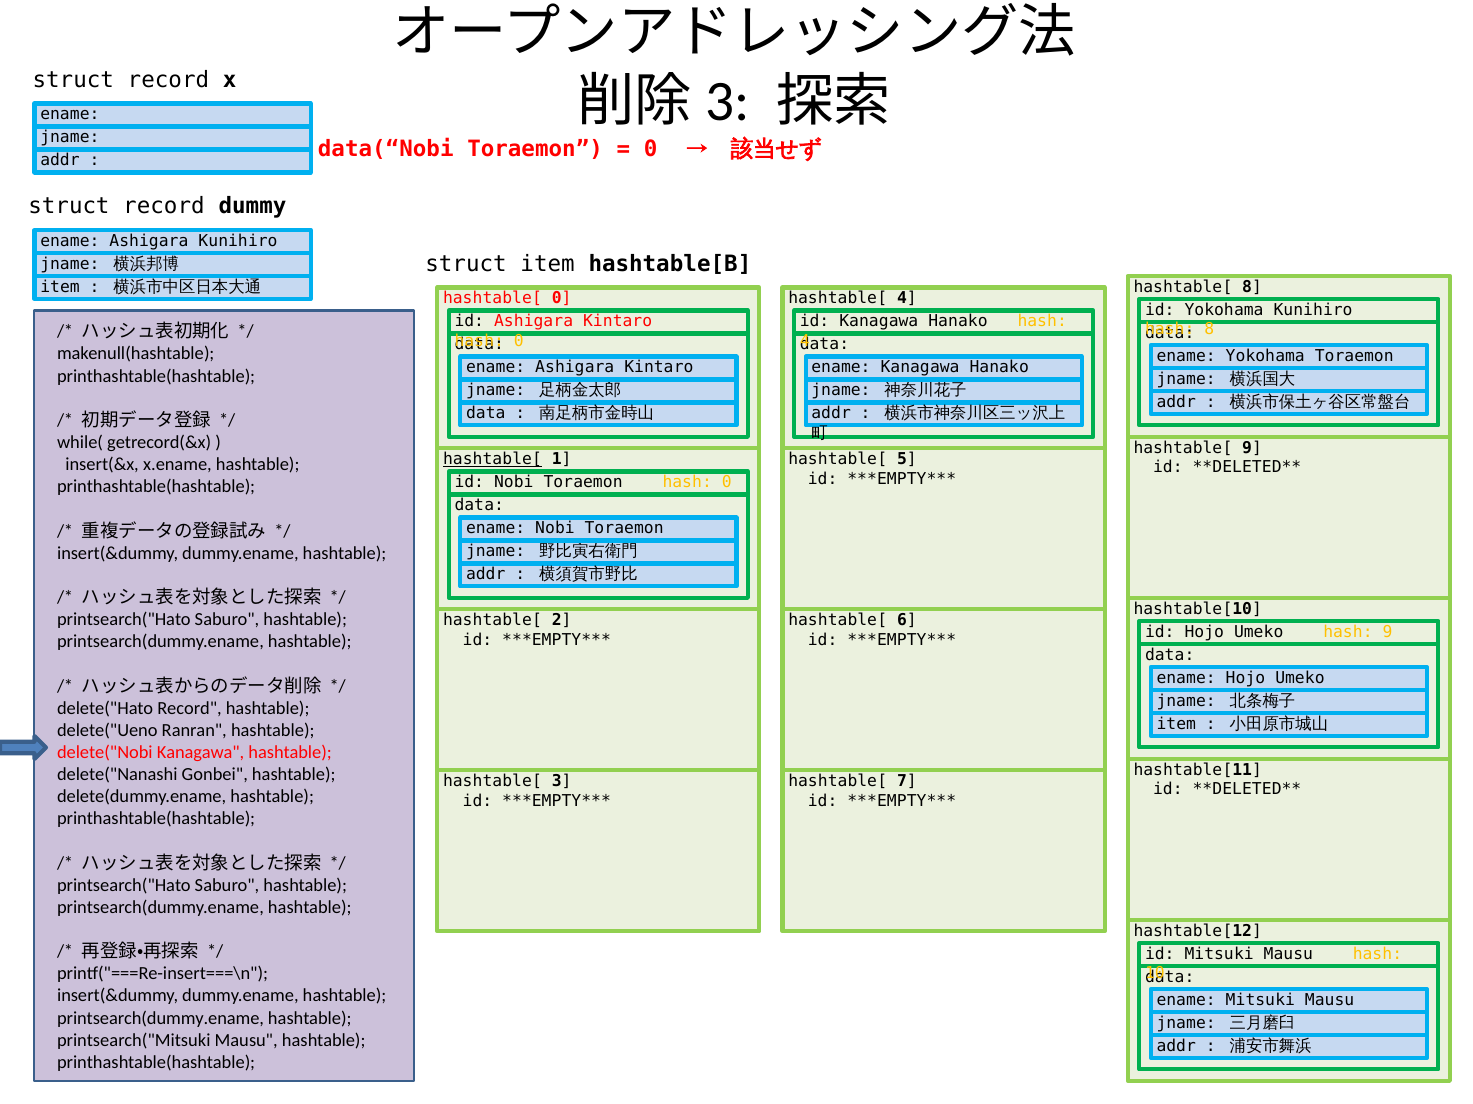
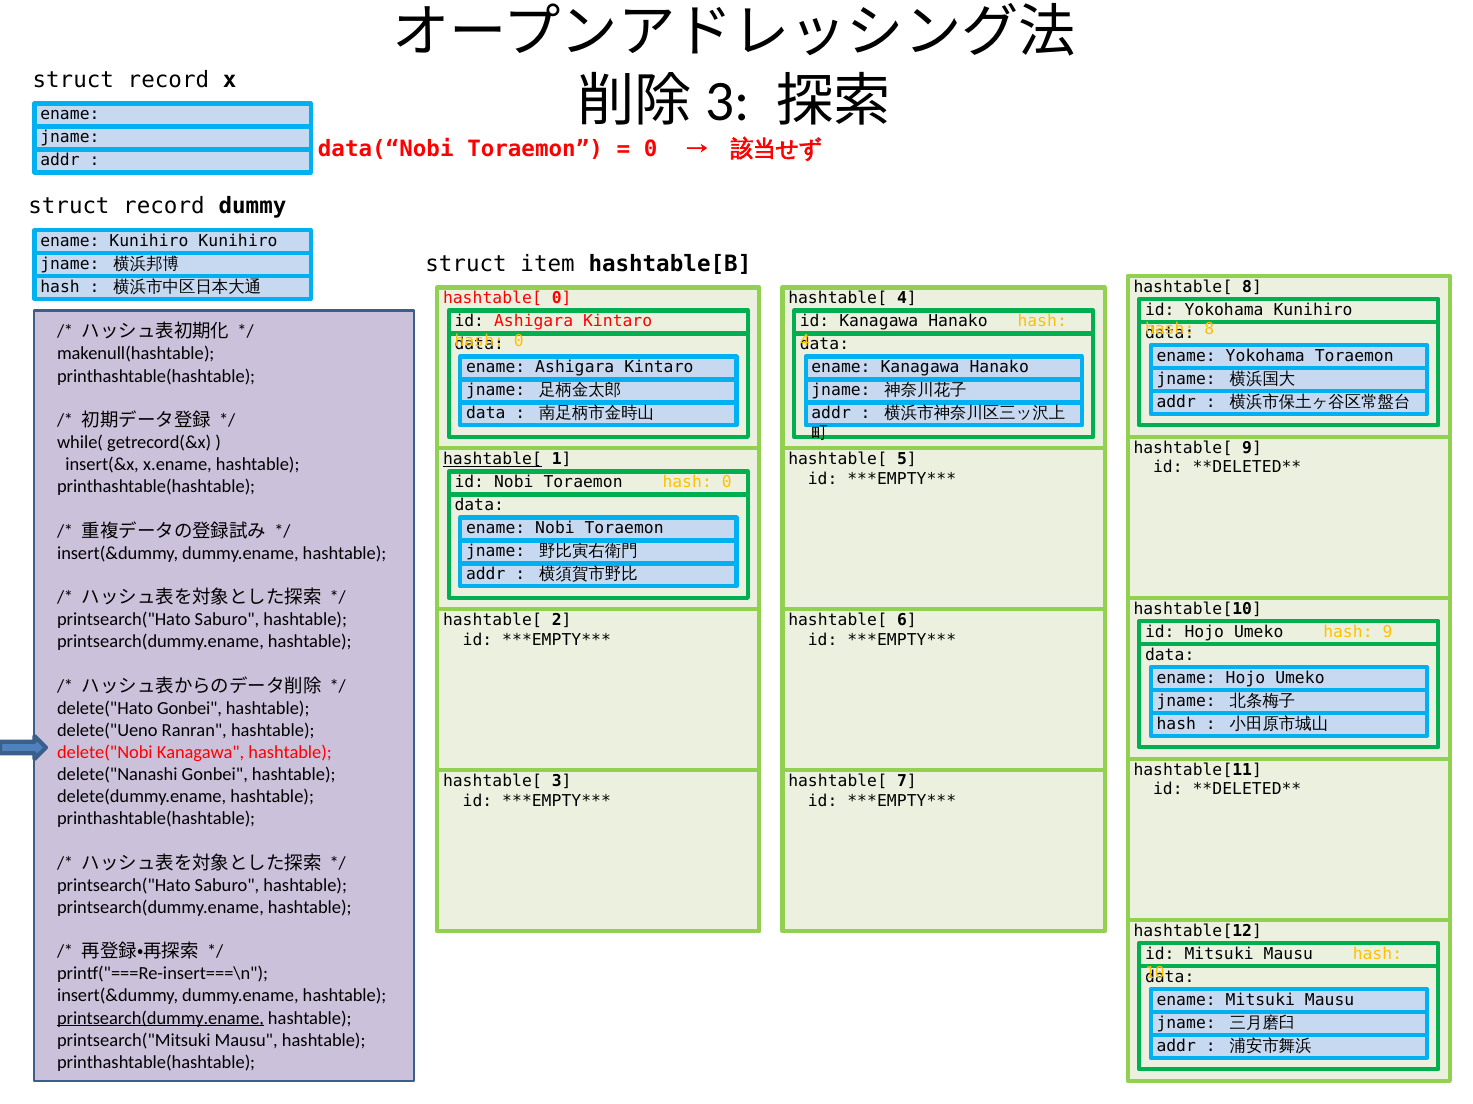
Ashigara: Ashigara -> Kunihiro (149, 241)
item: item -> hash (60, 287)
delete("Hato Record: Record -> Gonbei (190, 709)
item: item -> hash (1176, 724)
printsearch(dummy.ename underline: none -> present (161, 1019)
